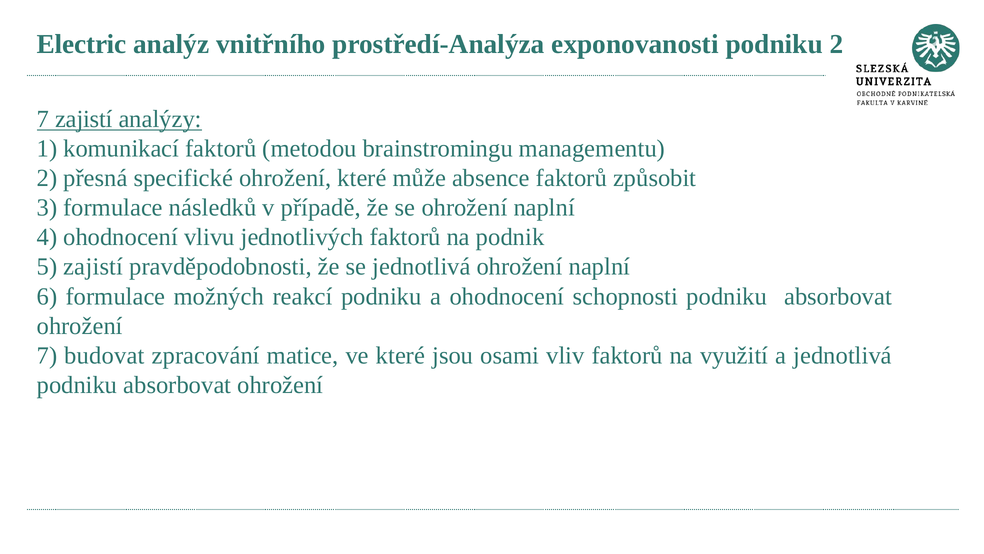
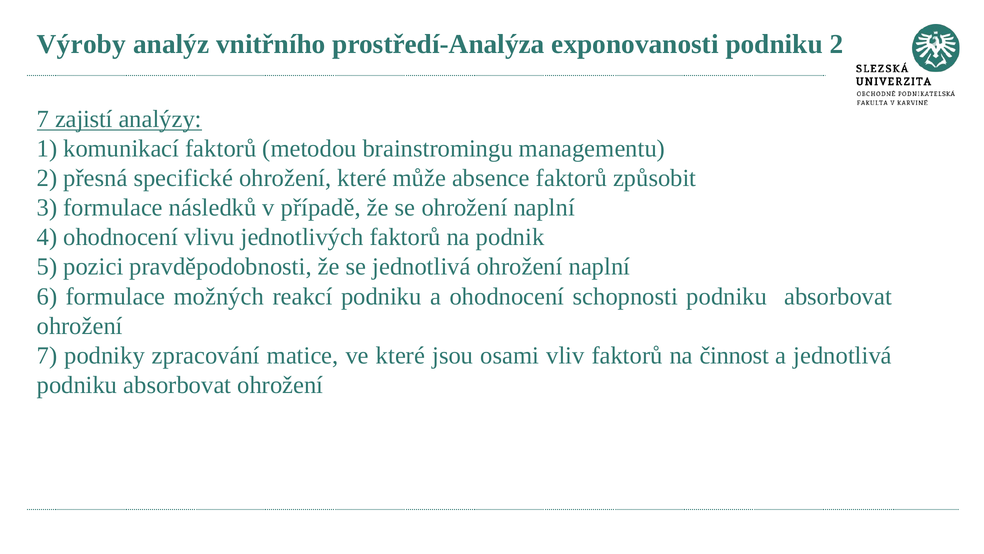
Electric: Electric -> Výroby (81, 44)
5 zajistí: zajistí -> pozici (93, 267)
budovat: budovat -> podniky (105, 355)
využití: využití -> činnost (734, 355)
